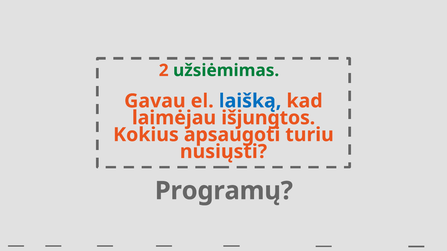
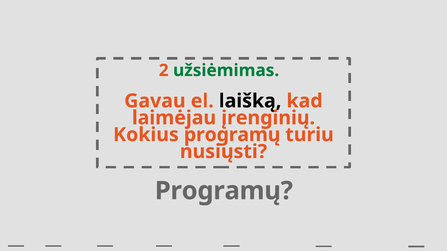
laišką colour: blue -> black (250, 101)
išjungtos: išjungtos -> įrenginių (268, 118)
Kokius apsaugoti: apsaugoti -> programų (232, 135)
